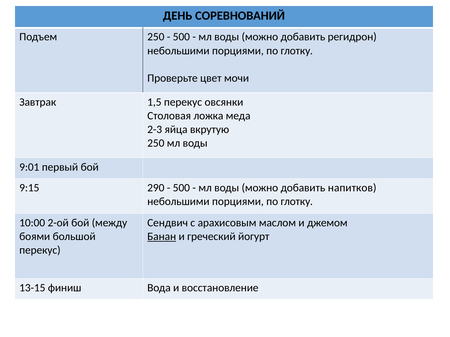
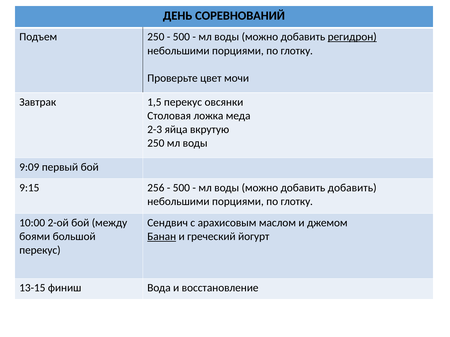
регидрон underline: none -> present (352, 37)
9:01: 9:01 -> 9:09 (29, 167)
290: 290 -> 256 (156, 188)
добавить напитков: напитков -> добавить (352, 188)
